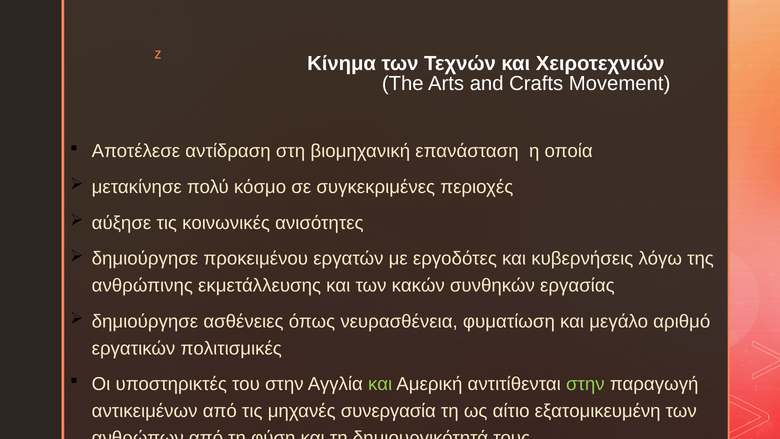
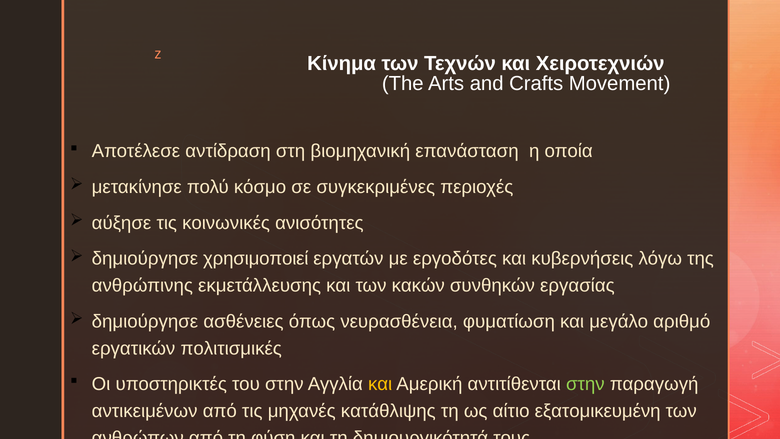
προκειμένου: προκειμένου -> χρησιμοποιεί (256, 259)
και colour: light green -> yellow (380, 384)
συνεργασία: συνεργασία -> κατάθλιψης (388, 411)
